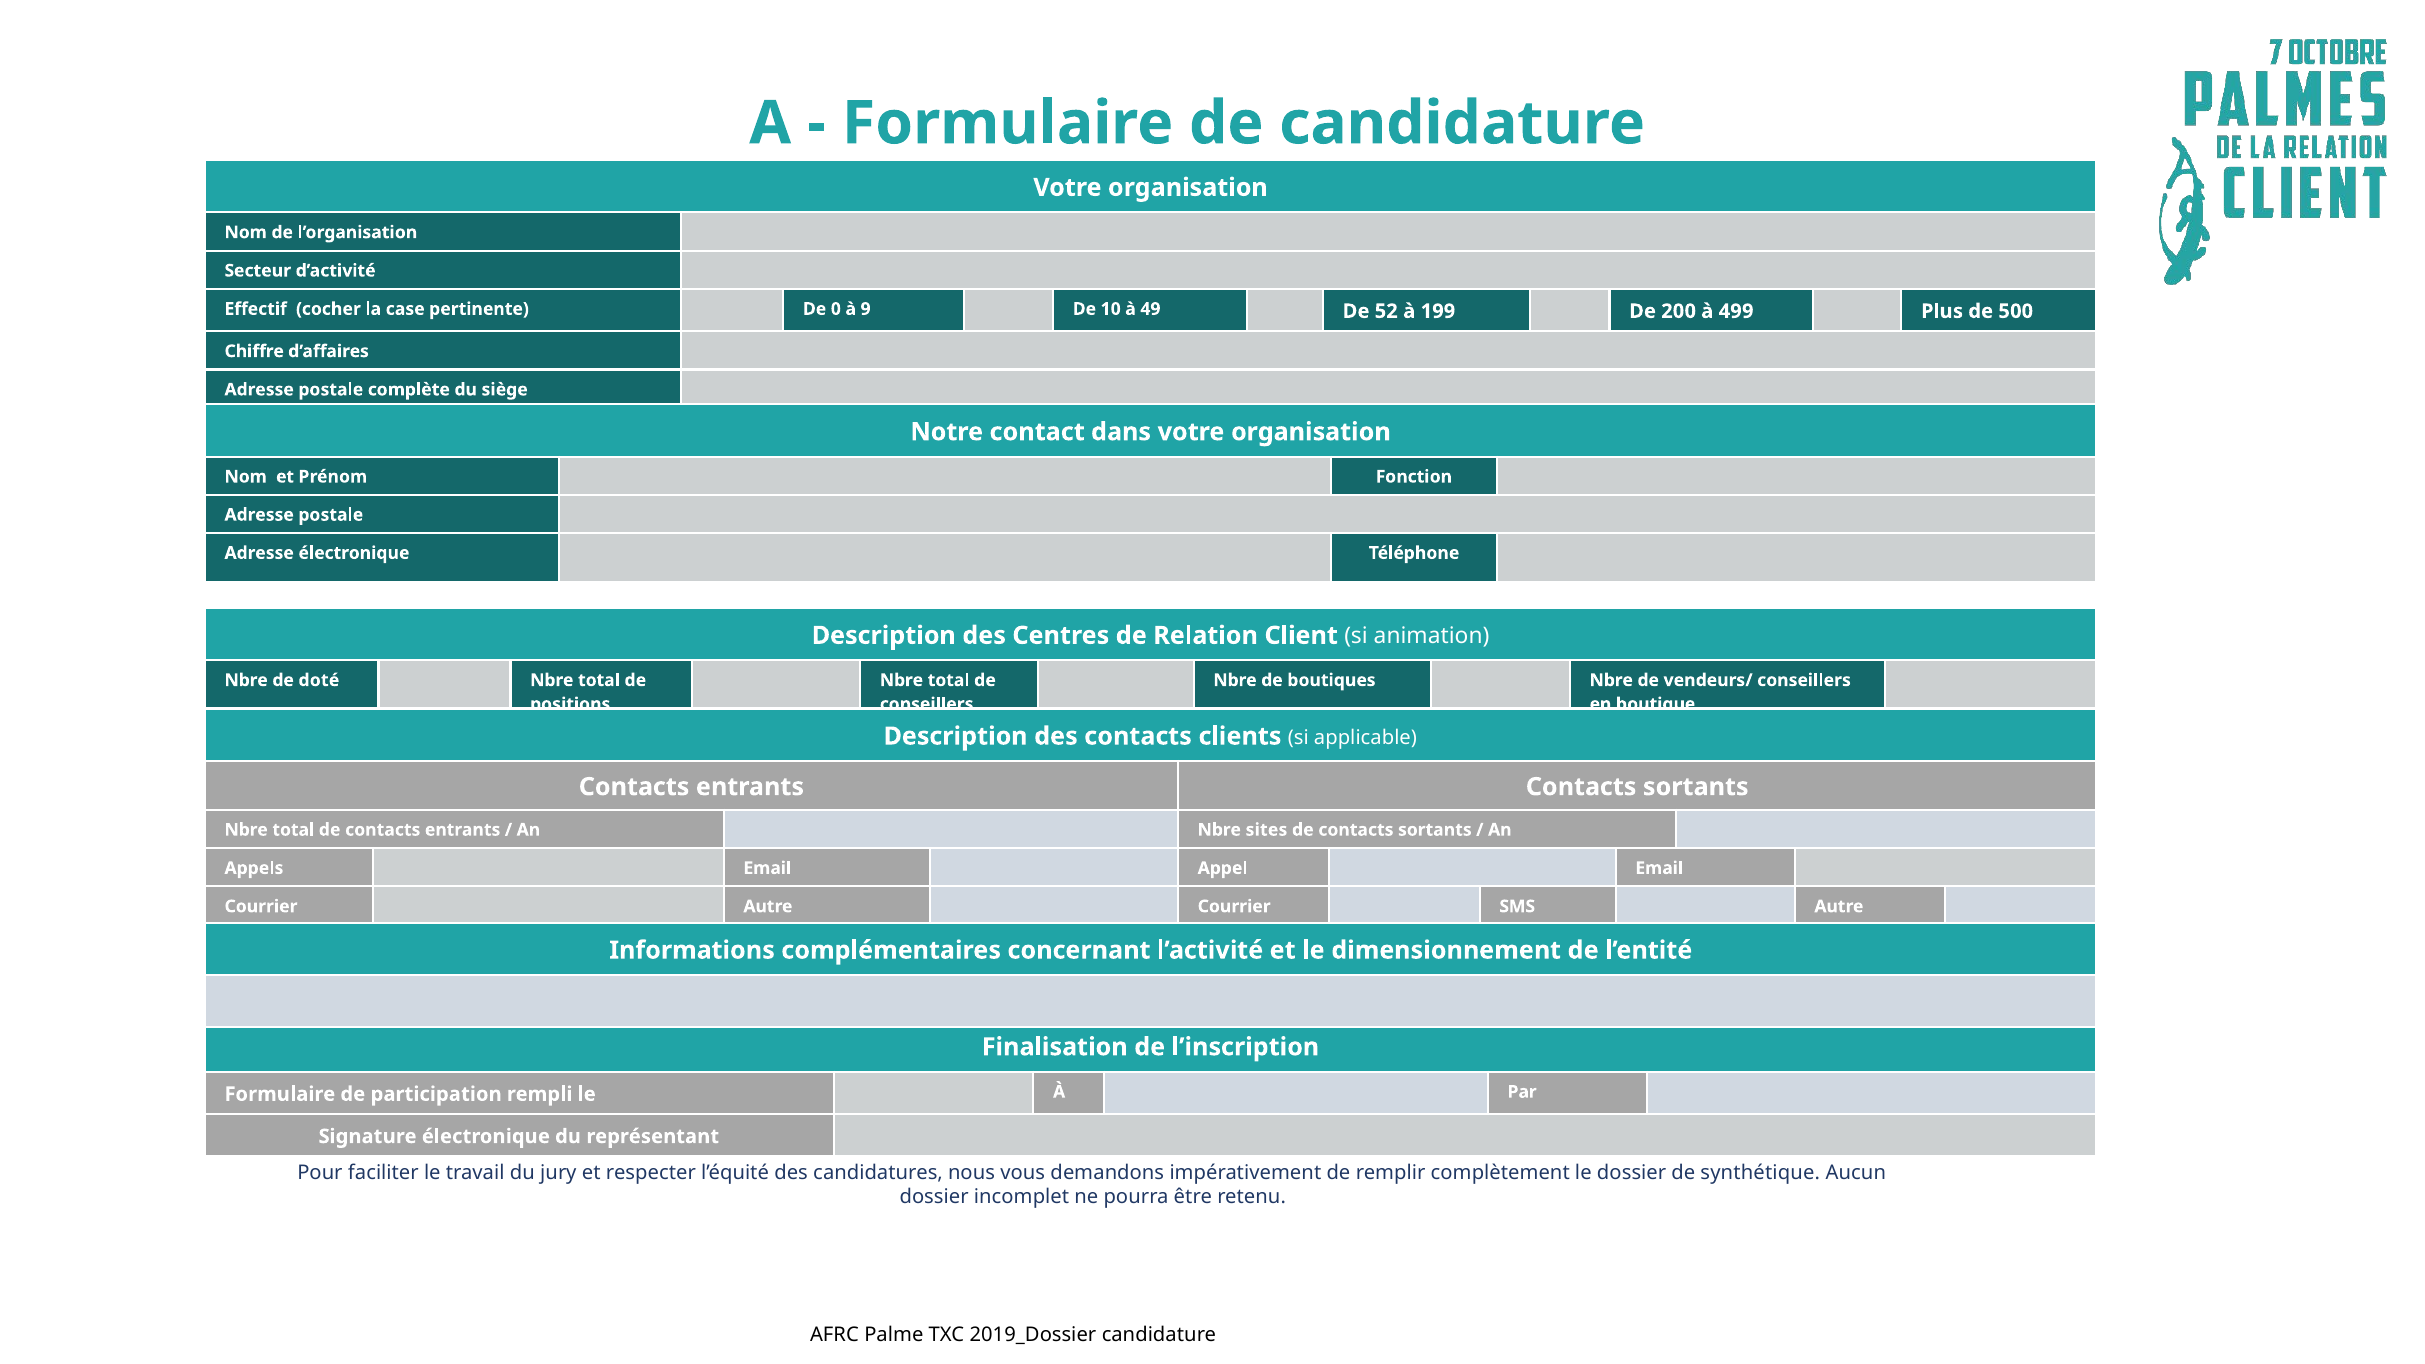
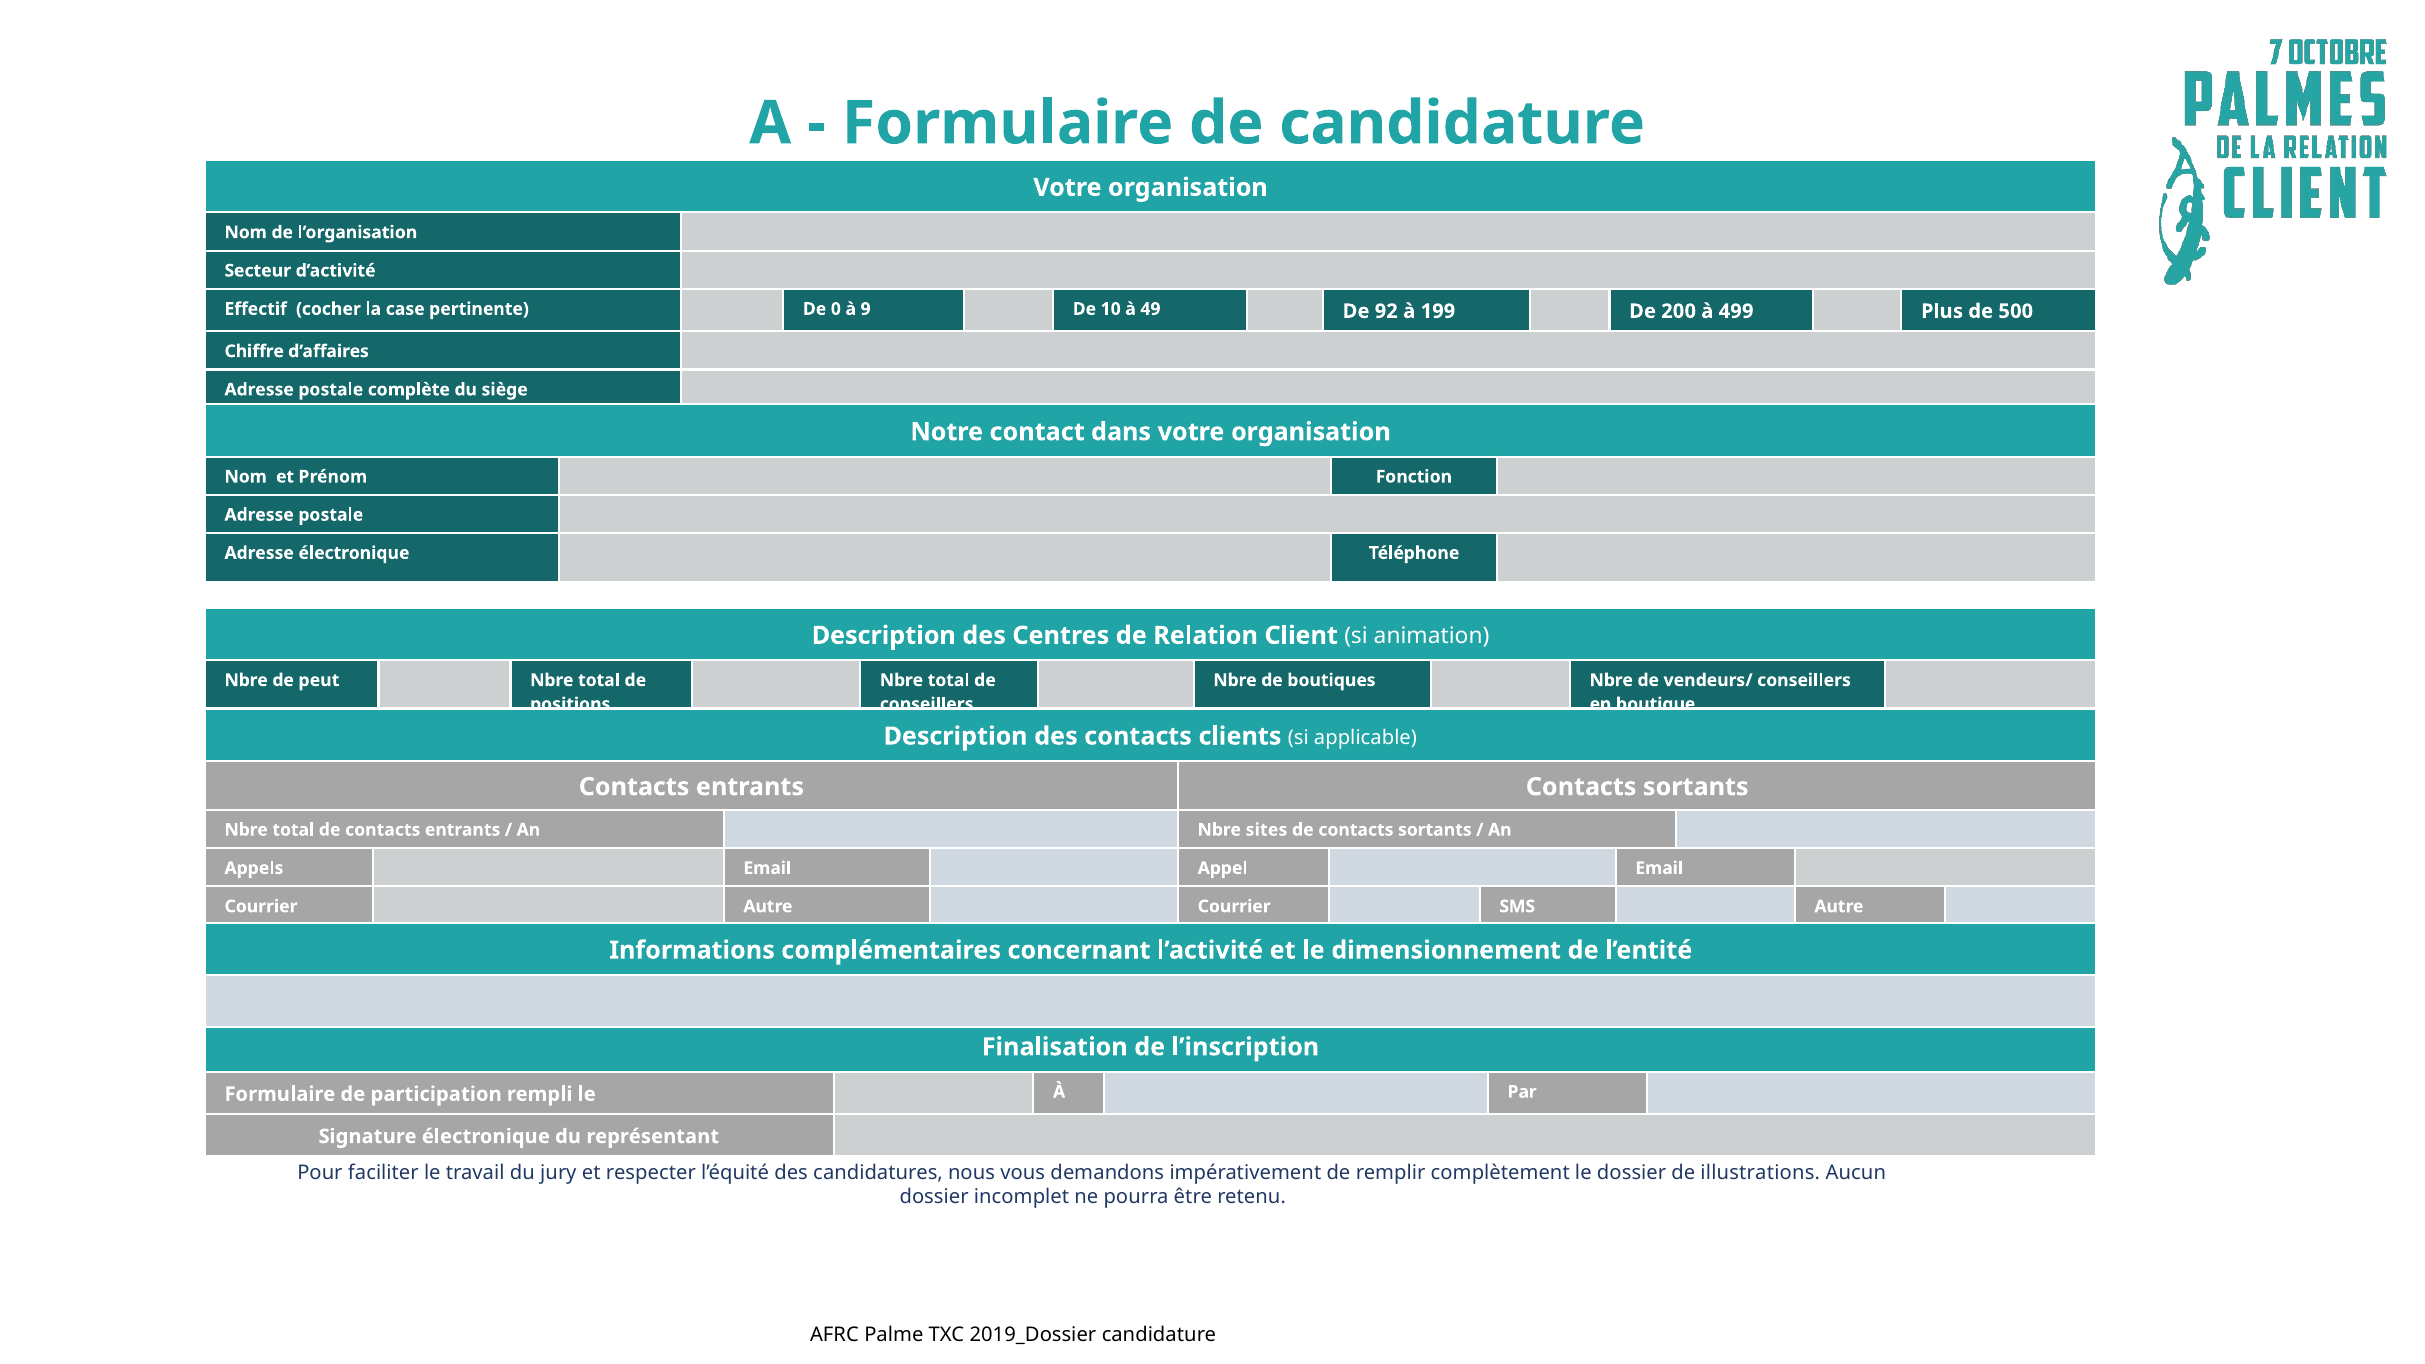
52: 52 -> 92 (1386, 311)
doté: doté -> peut (319, 680)
synthétique: synthétique -> illustrations (1760, 1173)
